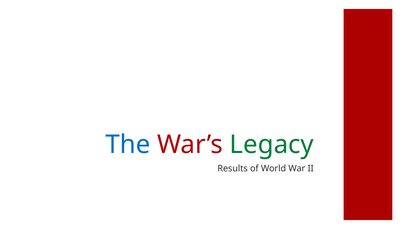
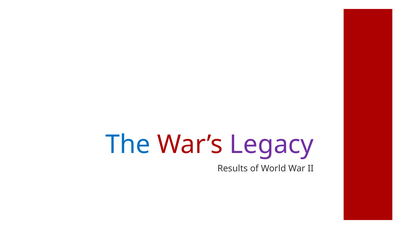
Legacy colour: green -> purple (272, 145)
